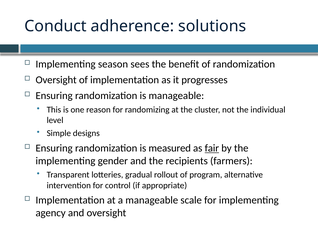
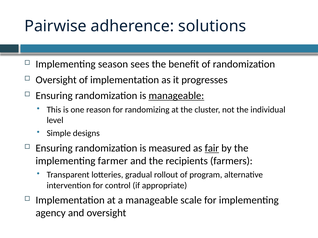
Conduct: Conduct -> Pairwise (56, 26)
manageable underline: none -> present (176, 96)
gender: gender -> farmer (113, 161)
